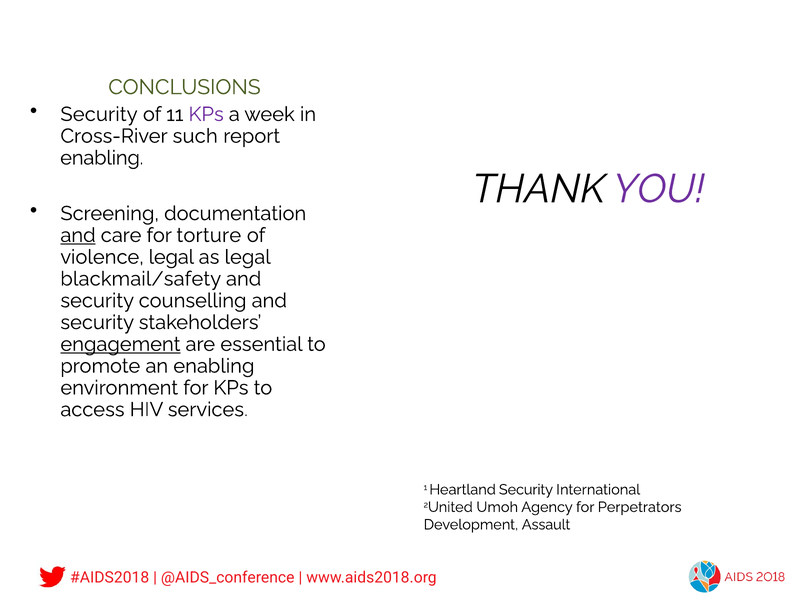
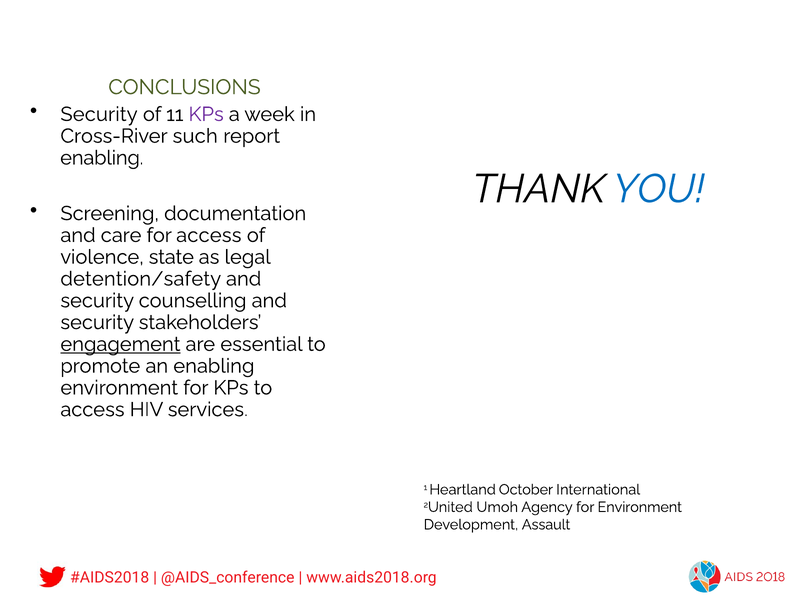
YOU colour: purple -> blue (659, 189)
and underline: present -> none (78, 235)
for torture: torture -> access (209, 235)
violence legal: legal -> state (171, 257)
blackmail/safety: blackmail/safety -> detention/safety (141, 279)
Heartland Security: Security -> October (526, 490)
for Perpetrators: Perpetrators -> Environment (640, 507)
